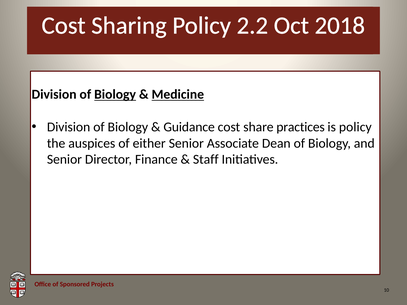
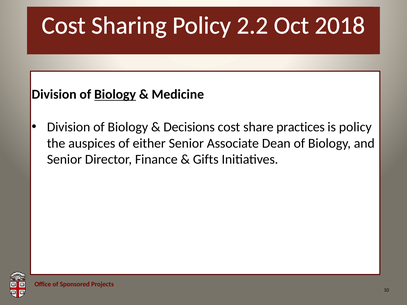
Medicine underline: present -> none (178, 95)
Guidance: Guidance -> Decisions (189, 127)
Staff: Staff -> Gifts (206, 160)
